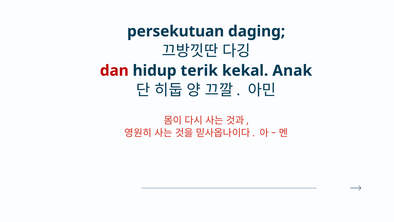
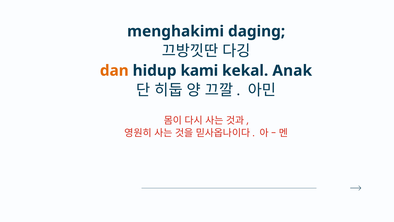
persekutuan: persekutuan -> menghakimi (176, 31)
dan colour: red -> orange (114, 71)
terik: terik -> kami (199, 71)
